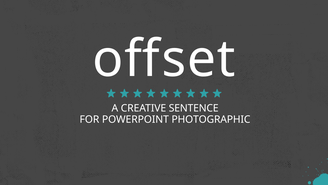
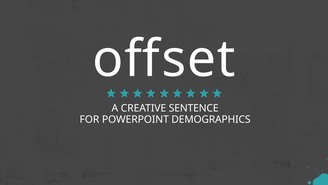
PHOTOGRAPHIC: PHOTOGRAPHIC -> DEMOGRAPHICS (211, 119)
